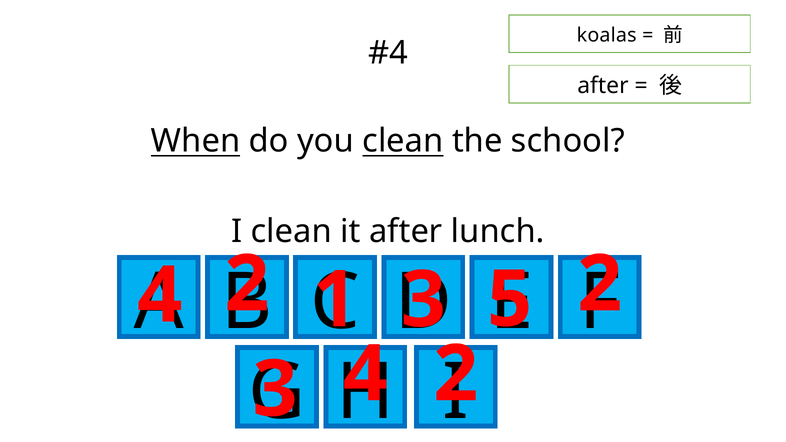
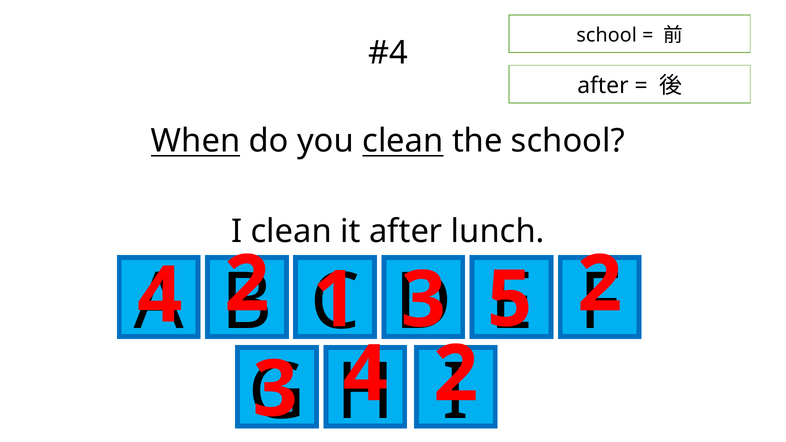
koalas: koalas -> school (607, 35)
